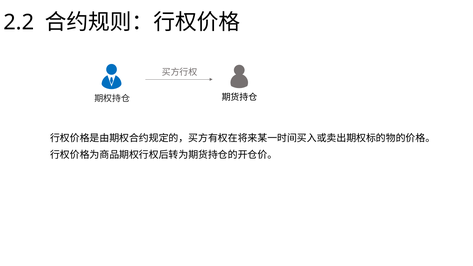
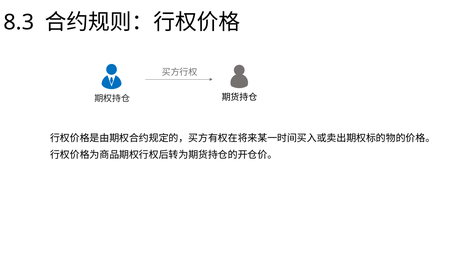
2.2: 2.2 -> 8.3 (19, 22)
